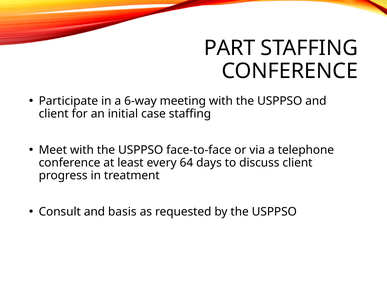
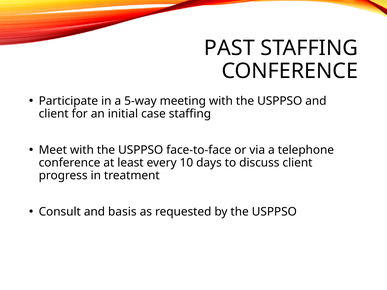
PART: PART -> PAST (229, 48)
6-way: 6-way -> 5-way (140, 101)
64: 64 -> 10 (186, 163)
